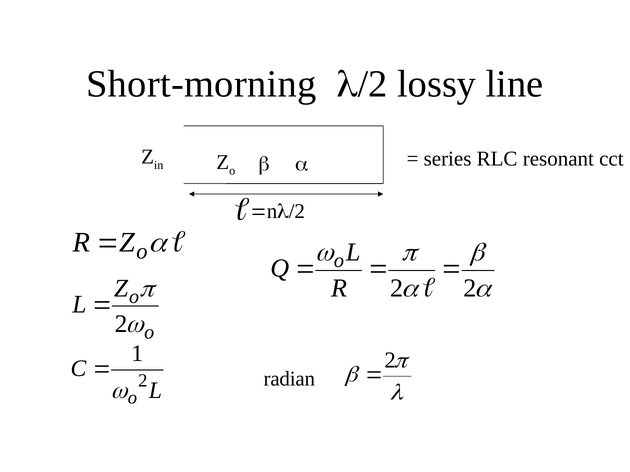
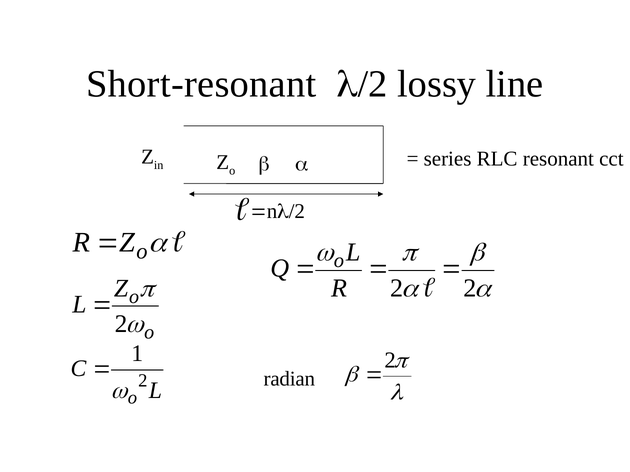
Short-morning: Short-morning -> Short-resonant (201, 84)
